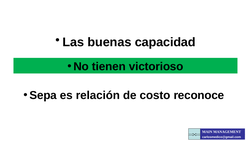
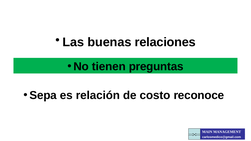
capacidad: capacidad -> relaciones (165, 42)
victorioso: victorioso -> preguntas (156, 67)
